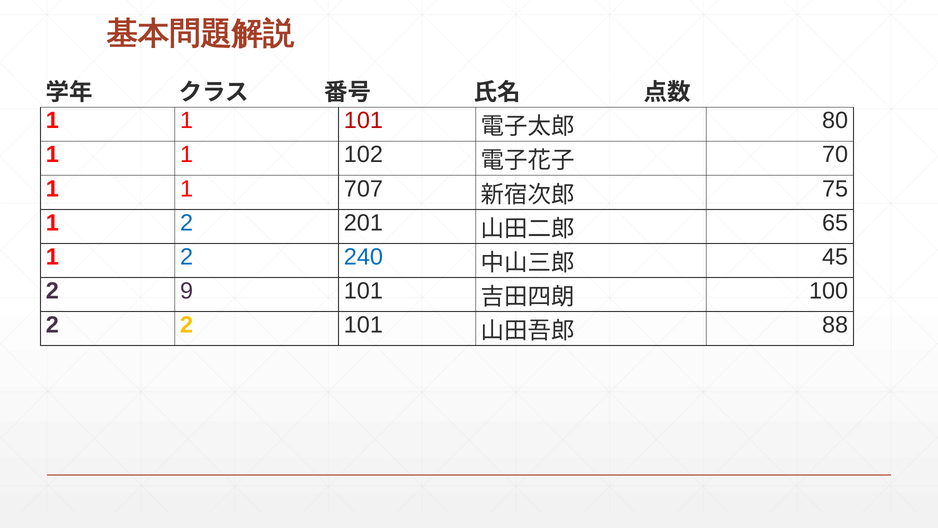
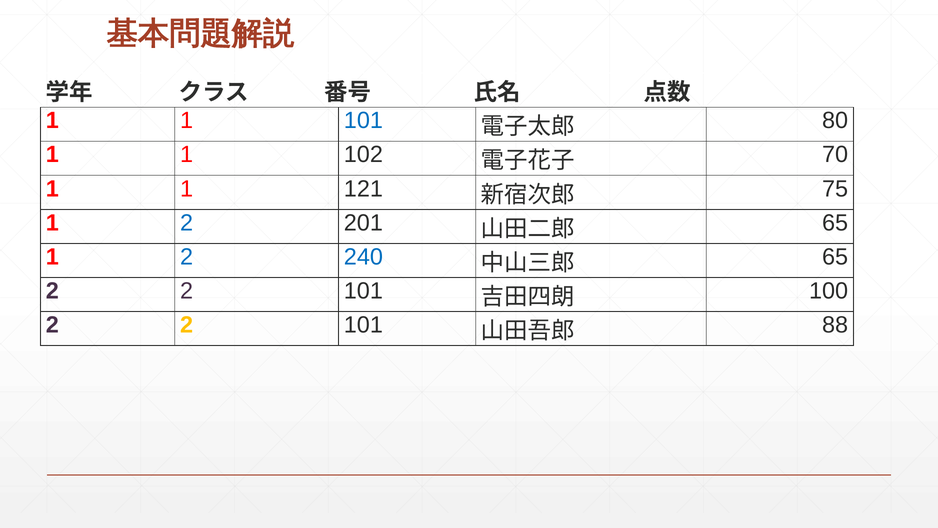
101 colour: red -> blue (363, 121)
707: 707 -> 121 (363, 189)
45: 45 -> 65 (835, 257)
9: 9 -> 2 (187, 291)
